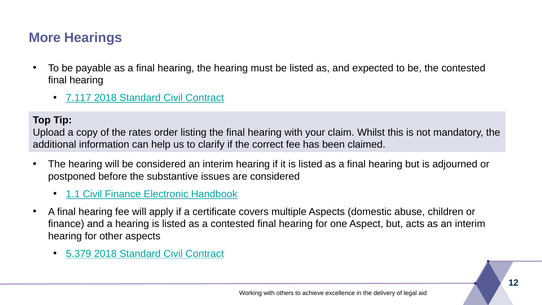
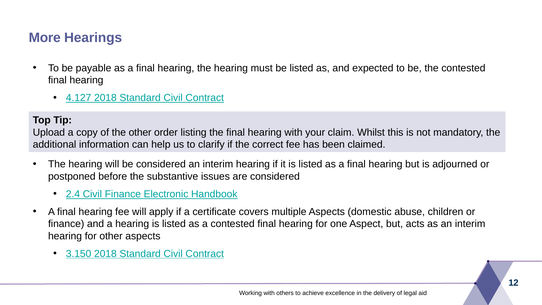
7.117: 7.117 -> 4.127 (79, 98)
the rates: rates -> other (140, 132)
1.1: 1.1 -> 2.4 (73, 194)
5.379: 5.379 -> 3.150 (79, 254)
